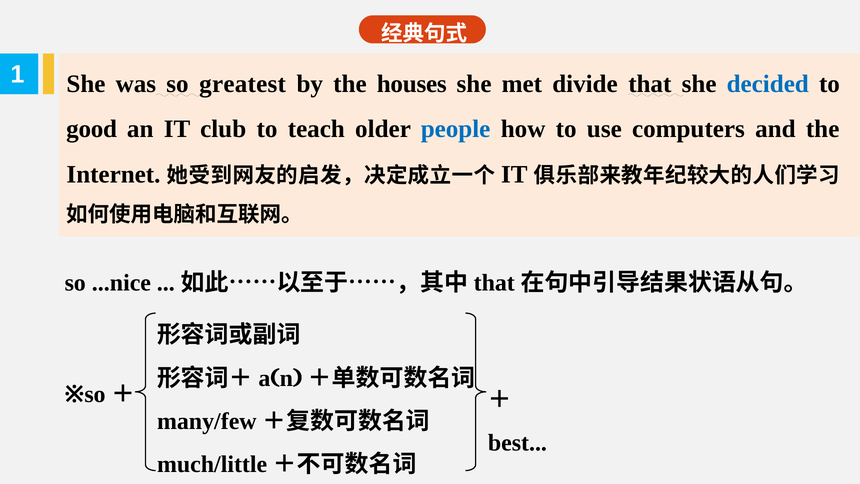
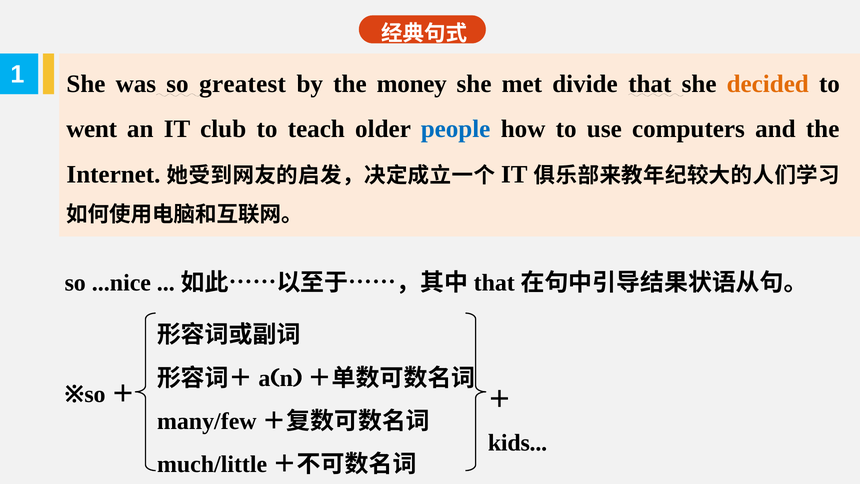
houses: houses -> money (412, 84)
decided colour: blue -> orange (768, 84)
good: good -> went (92, 129)
best: best -> kids (518, 442)
